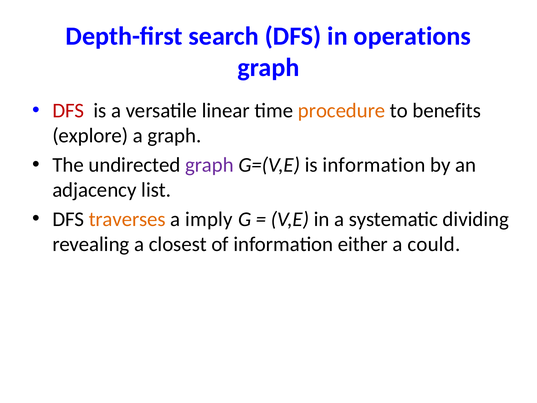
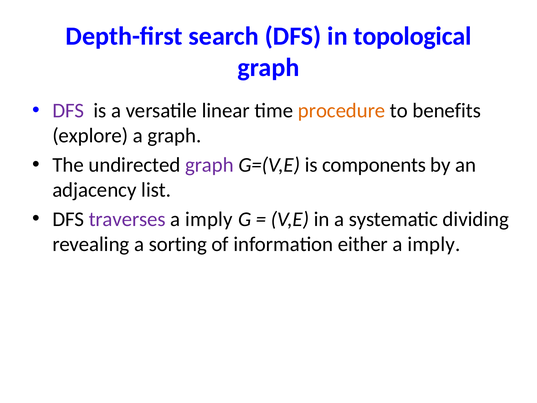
operations: operations -> topological (413, 36)
DFS colour: red -> purple (68, 111)
is information: information -> components (374, 165)
traverses colour: orange -> purple (127, 219)
closest: closest -> sorting (178, 244)
could: could -> imply (434, 244)
